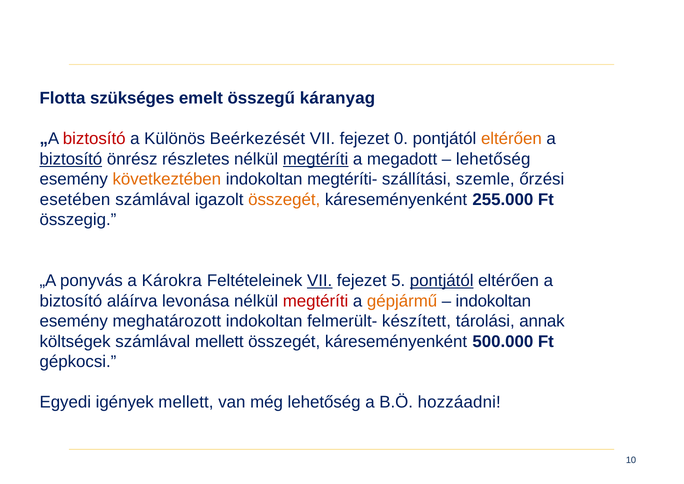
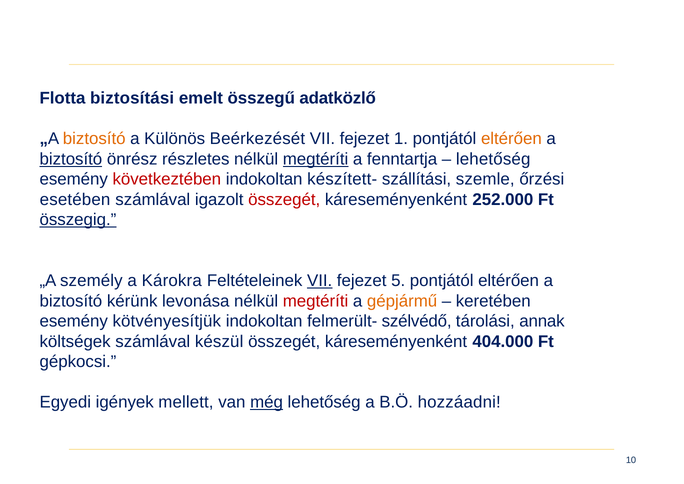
szükséges: szükséges -> biztosítási (132, 98)
káranyag: káranyag -> adatközlő (338, 98)
biztosító colour: red -> orange (94, 139)
0: 0 -> 1 (401, 139)
megadott: megadott -> fenntartja (402, 159)
következtében colour: orange -> red (167, 179)
megtéríti-: megtéríti- -> készített- (342, 179)
összegét colour: orange -> red (284, 199)
255.000: 255.000 -> 252.000 (503, 199)
összegig underline: none -> present (78, 220)
ponyvás: ponyvás -> személy (91, 280)
pontjától underline: present -> none (442, 280)
aláírva: aláírva -> kérünk (132, 301)
indokoltan: indokoltan -> keretében (493, 301)
meghatározott: meghatározott -> kötvényesítjük (167, 321)
készített: készített -> szélvédő (417, 321)
számlával mellett: mellett -> készül (219, 341)
500.000: 500.000 -> 404.000 (503, 341)
még underline: none -> present (267, 402)
